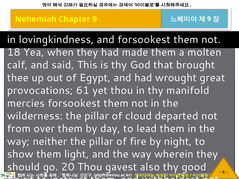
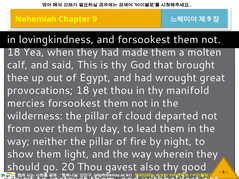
provocations 61: 61 -> 18 (83, 91)
